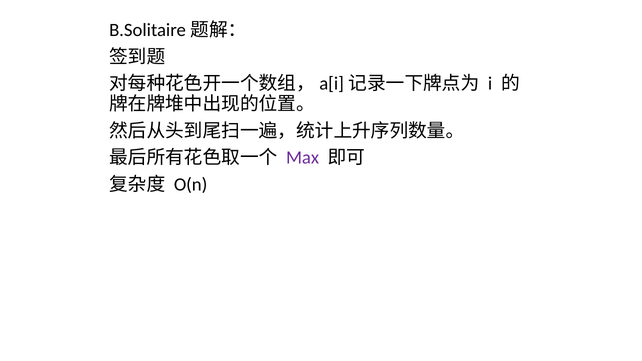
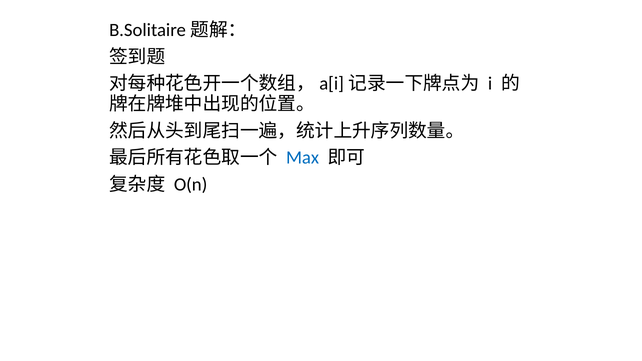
Max colour: purple -> blue (303, 158)
